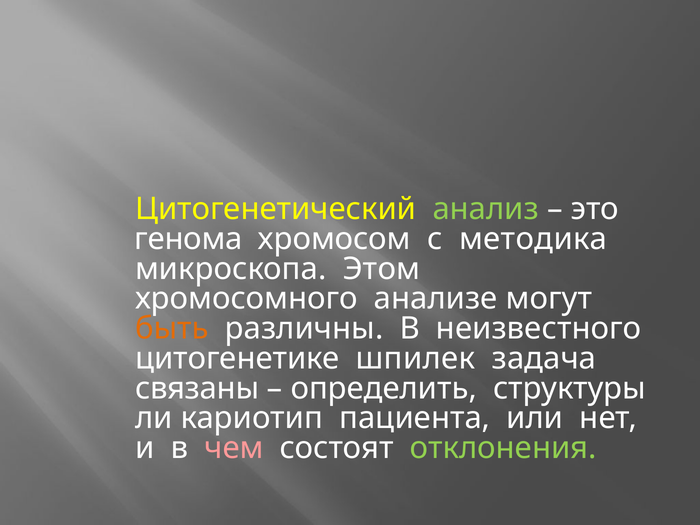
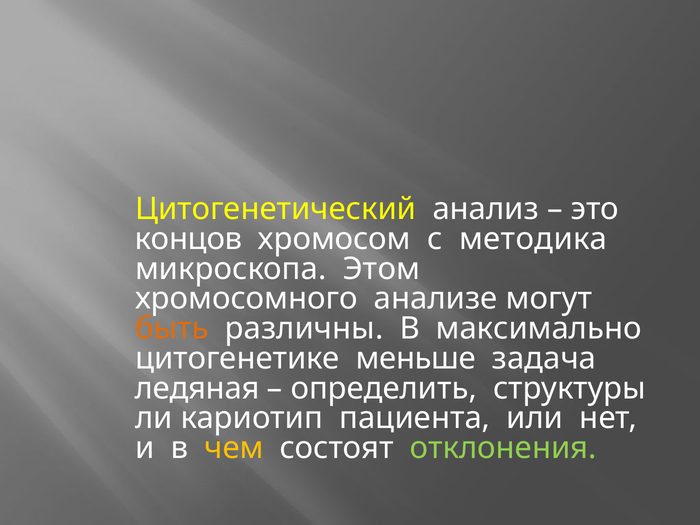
анализ colour: light green -> white (486, 209)
генома: генома -> концов (188, 239)
неизвестного: неизвестного -> максимально (539, 329)
шпилек: шпилек -> меньше (416, 358)
связаны: связаны -> ледяная (197, 388)
чем colour: pink -> yellow (234, 448)
